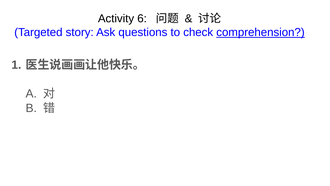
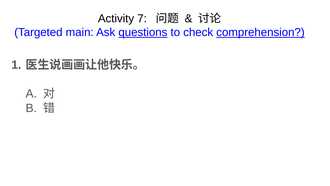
6: 6 -> 7 (142, 19)
story: story -> main (80, 32)
questions underline: none -> present (143, 32)
